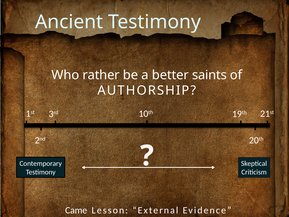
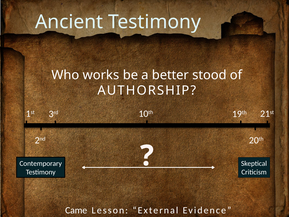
rather: rather -> works (101, 75)
saints: saints -> stood (209, 75)
